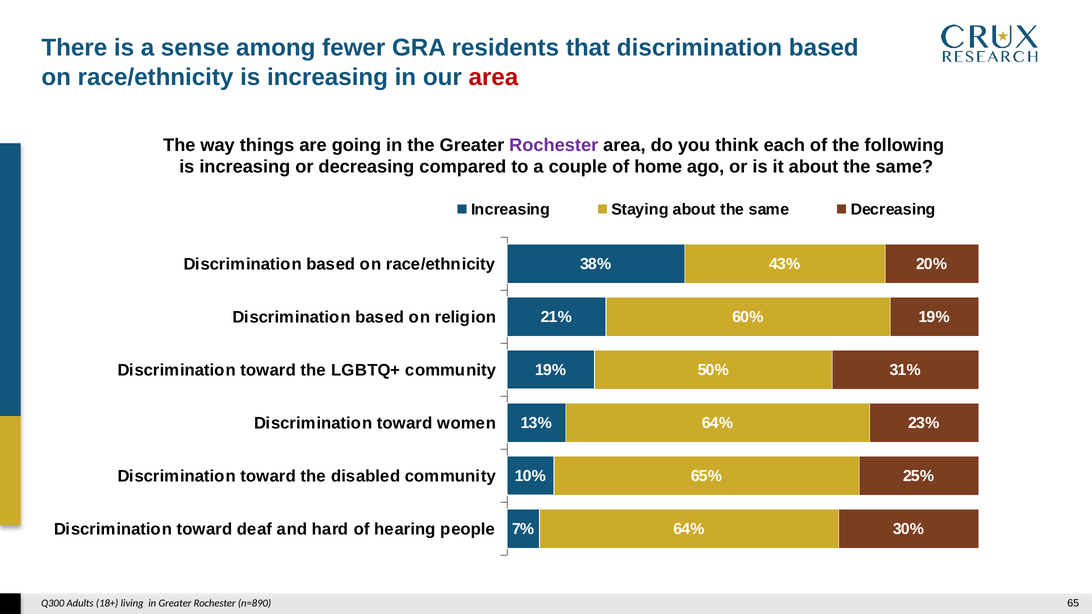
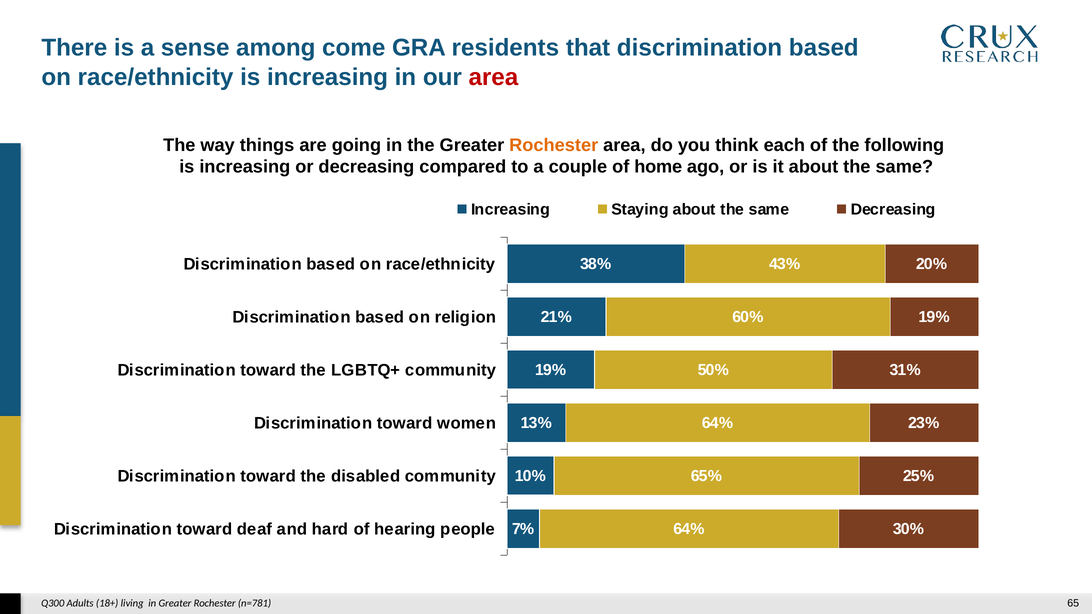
fewer: fewer -> come (354, 48)
Rochester colour: purple -> orange (554, 145)
n=890: n=890 -> n=781 (255, 603)
